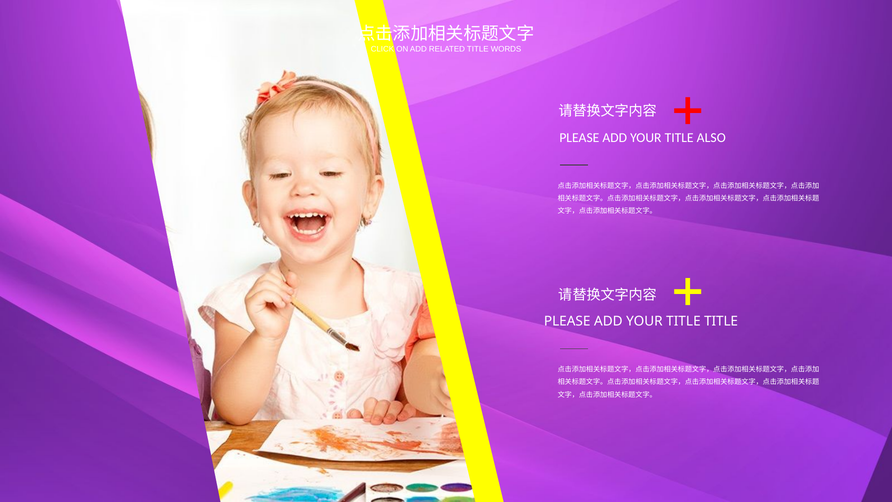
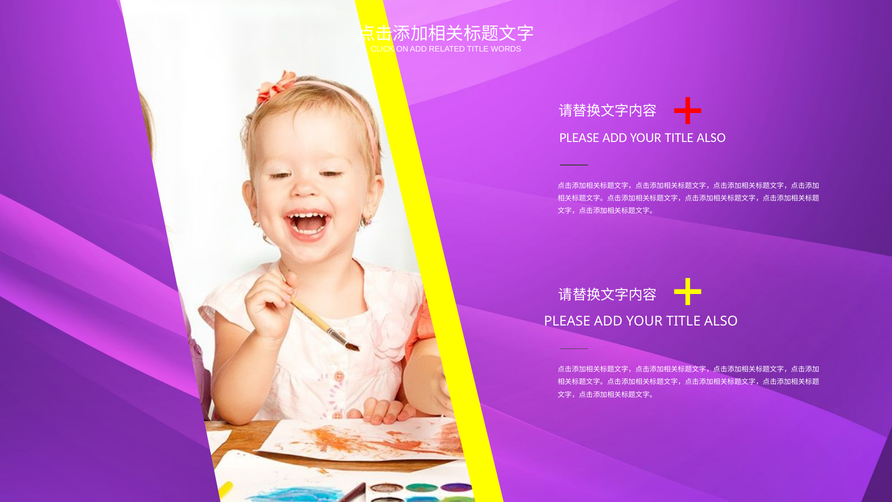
TITLE: TITLE -> ALSO (721, 321)
